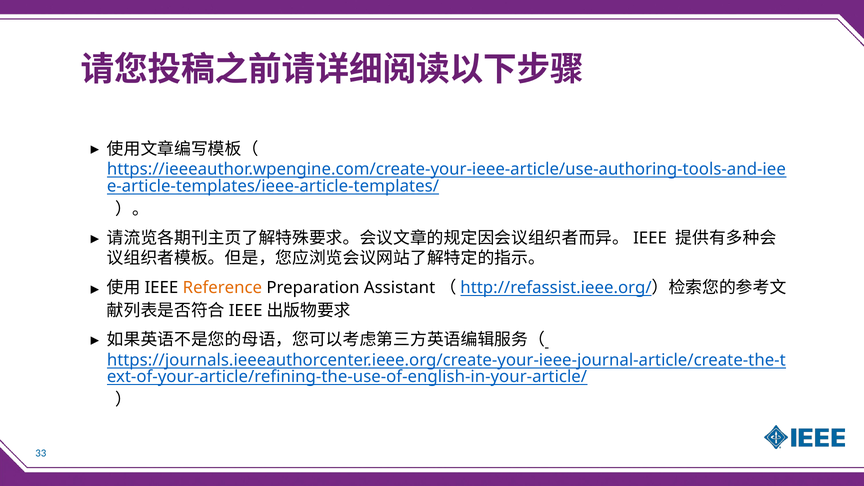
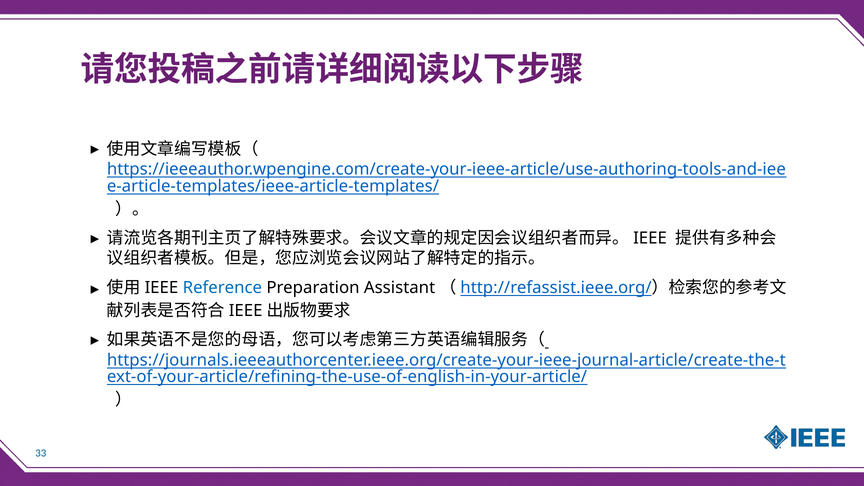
Reference colour: orange -> blue (222, 288)
